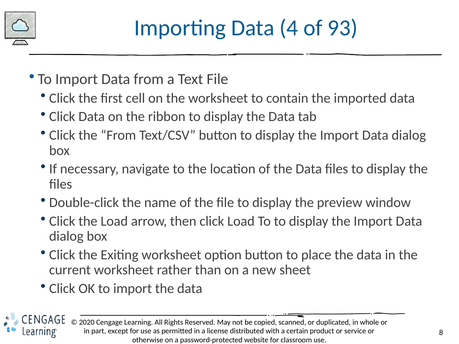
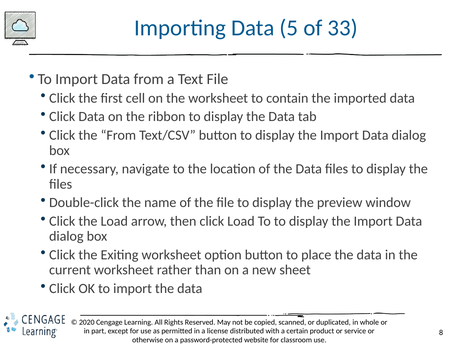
4: 4 -> 5 (289, 28)
93: 93 -> 33 (343, 28)
